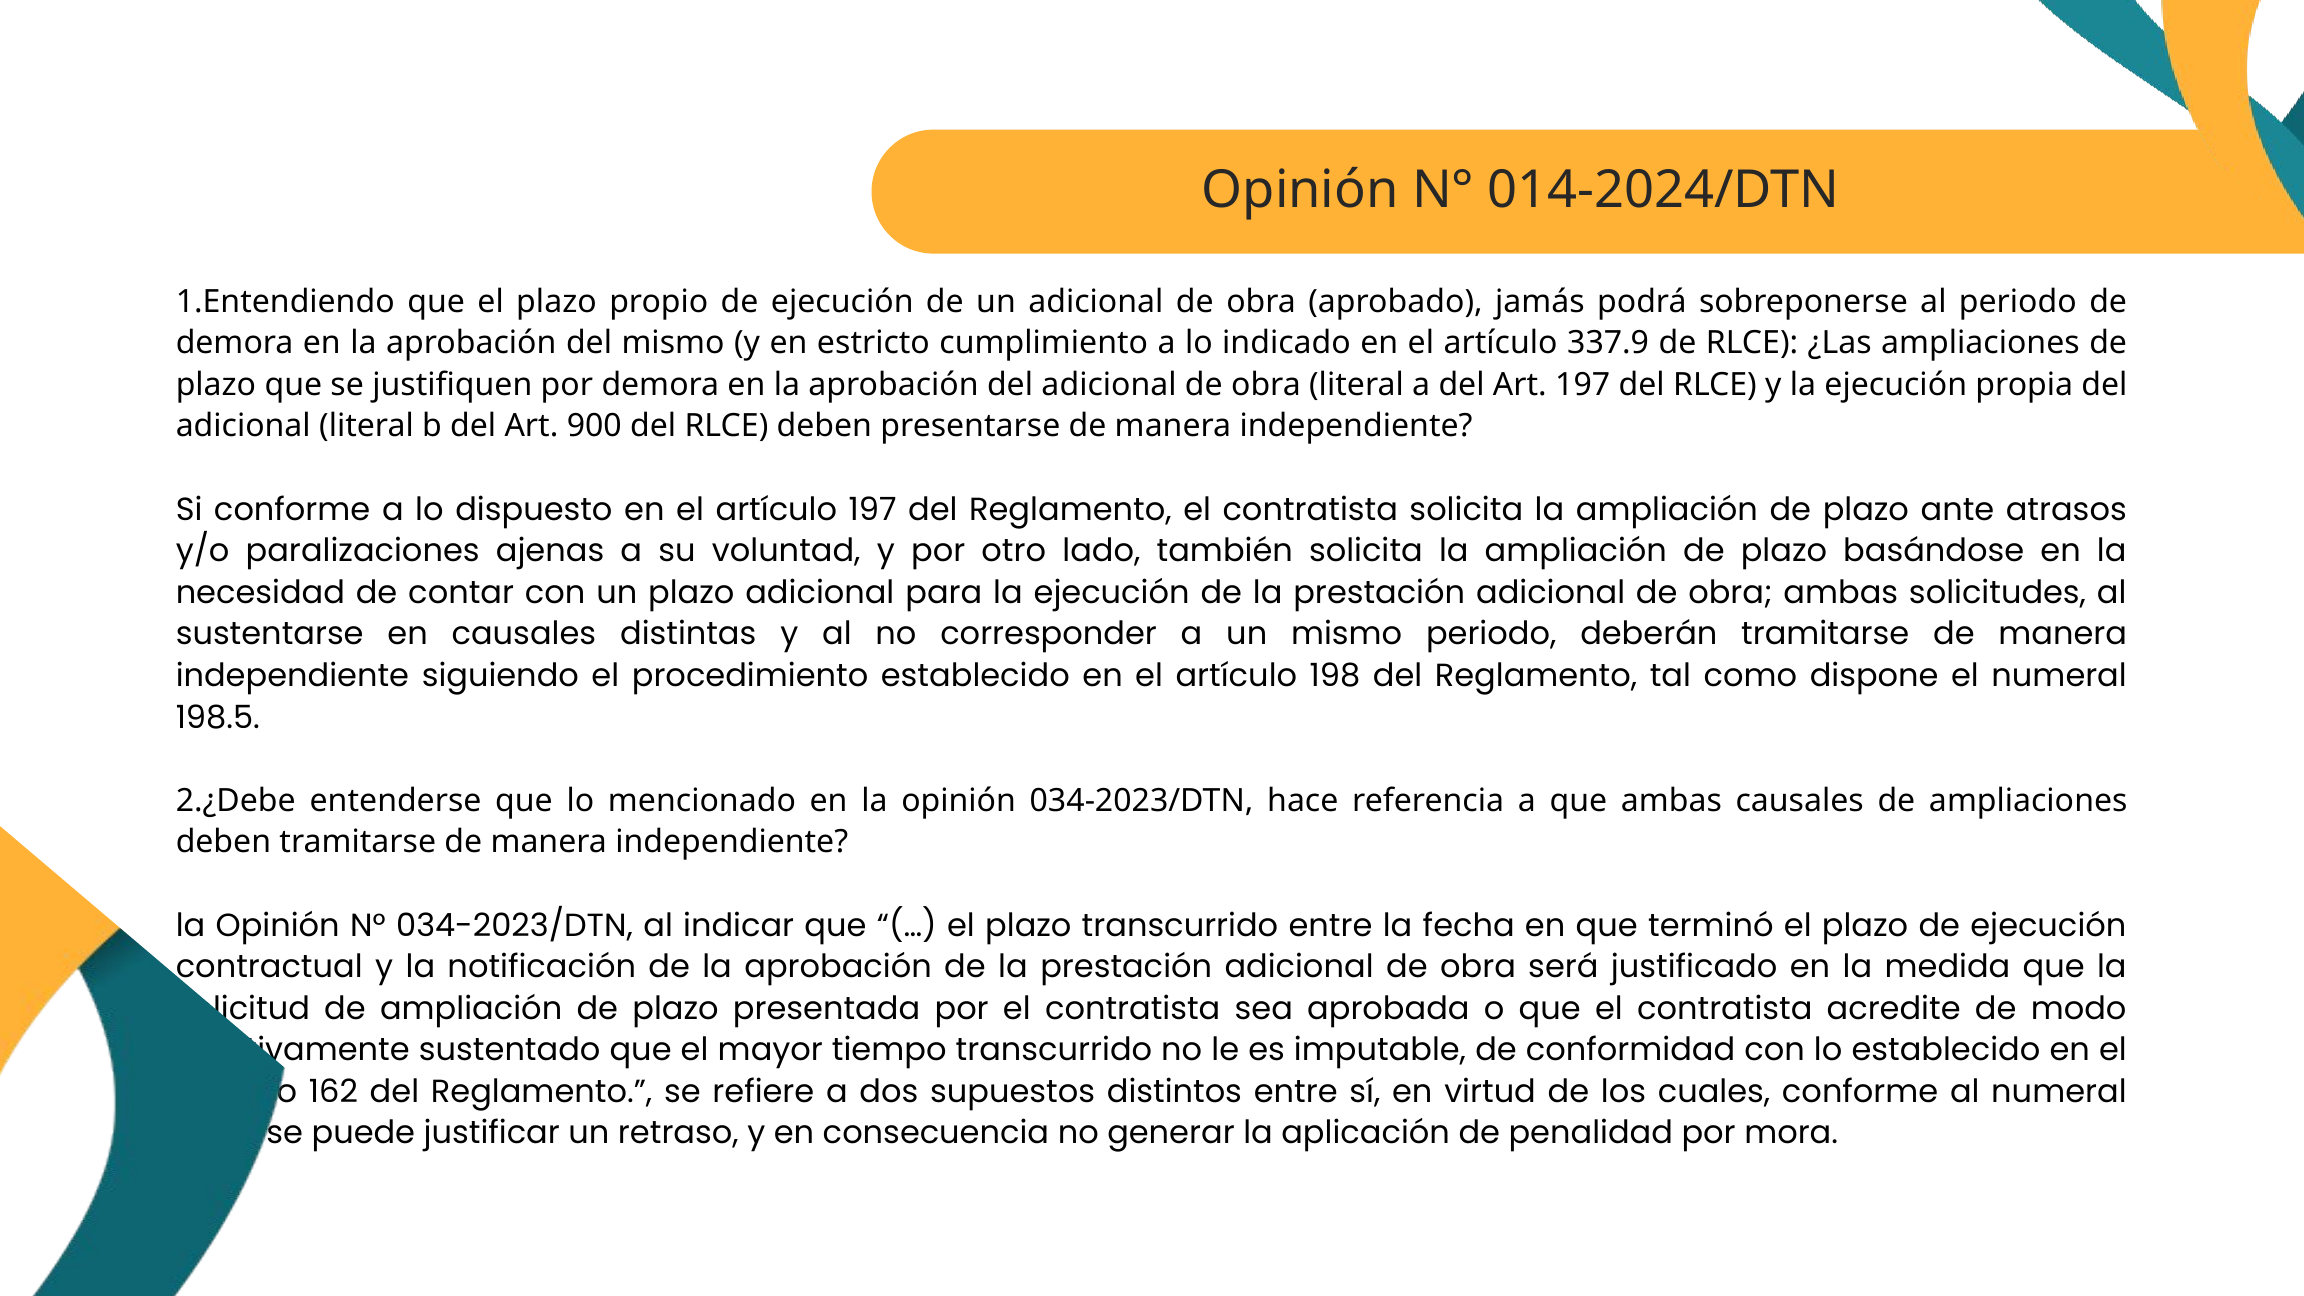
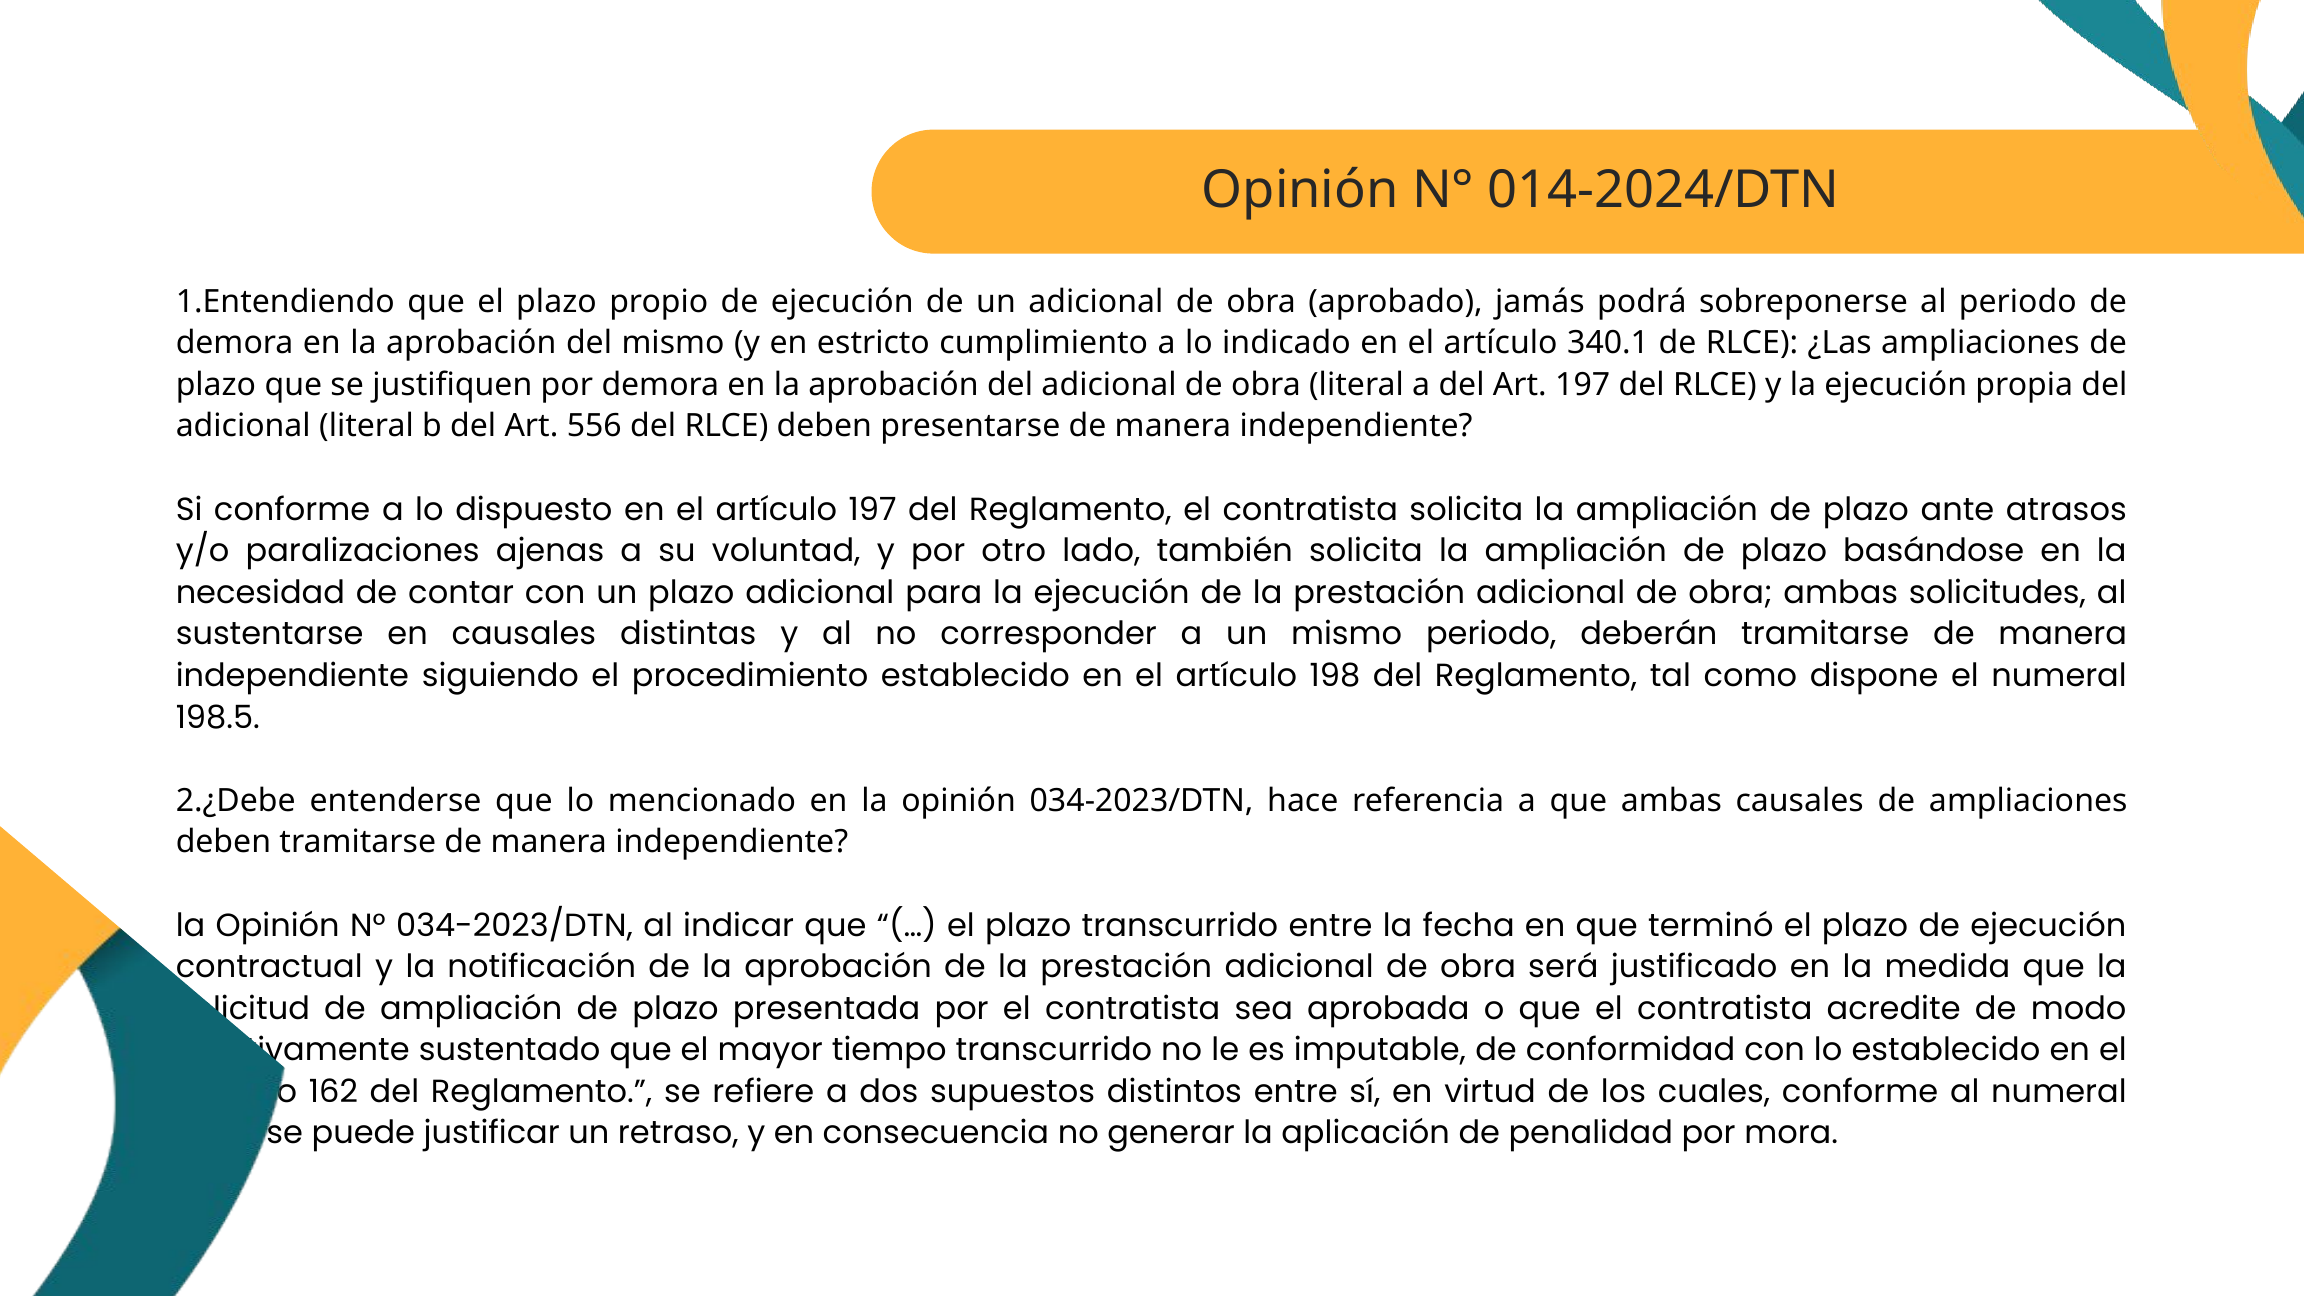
337.9: 337.9 -> 340.1 (1608, 343)
900: 900 -> 556 (594, 426)
